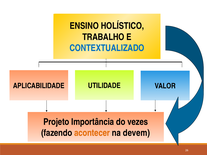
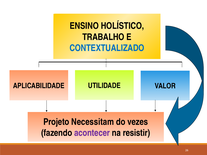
Importância: Importância -> Necessitam (93, 122)
acontecer colour: orange -> purple (92, 133)
devem: devem -> resistir (137, 133)
